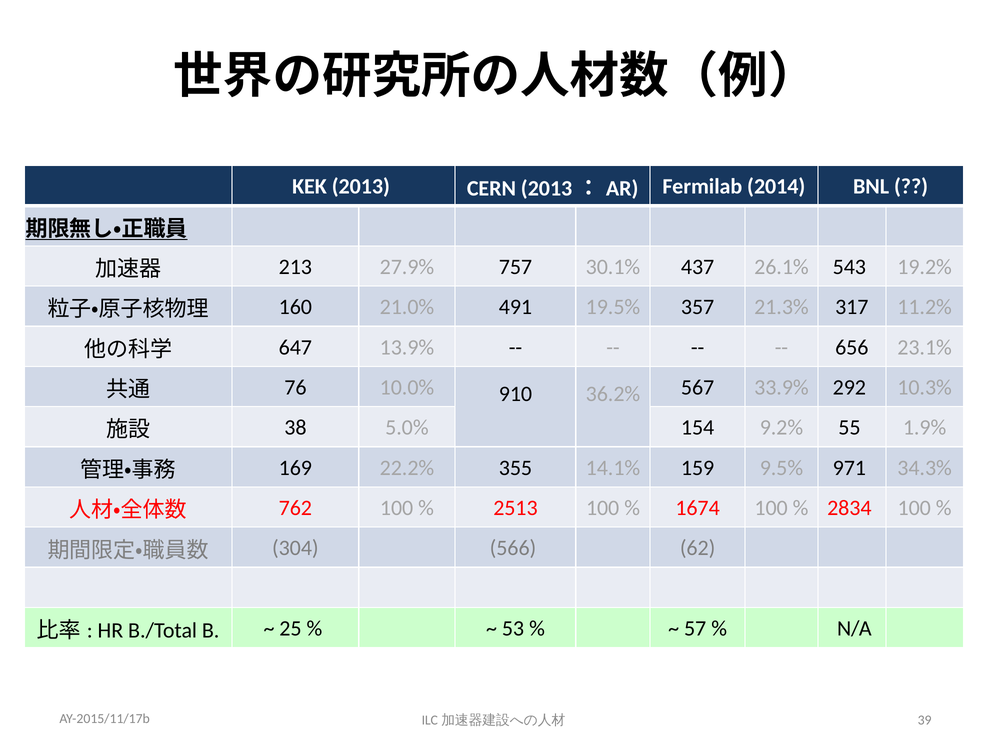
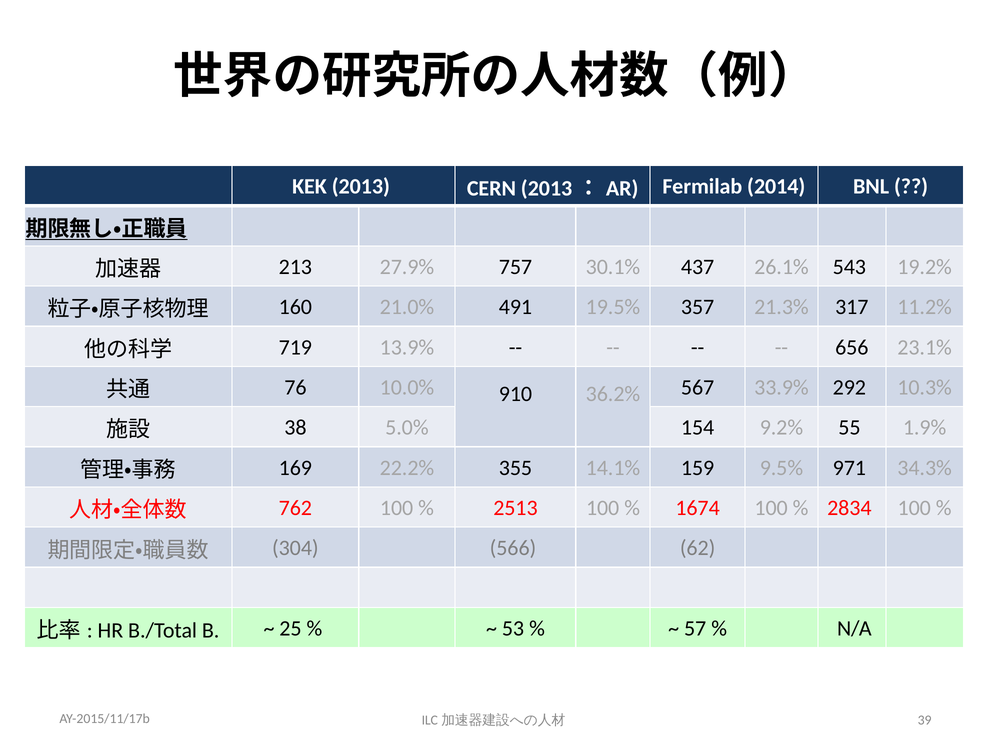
647: 647 -> 719 (295, 347)
